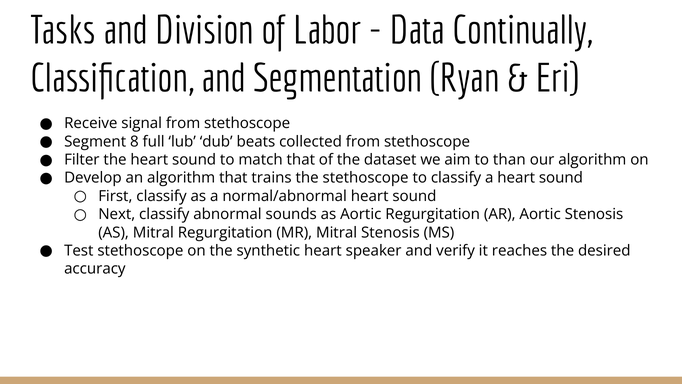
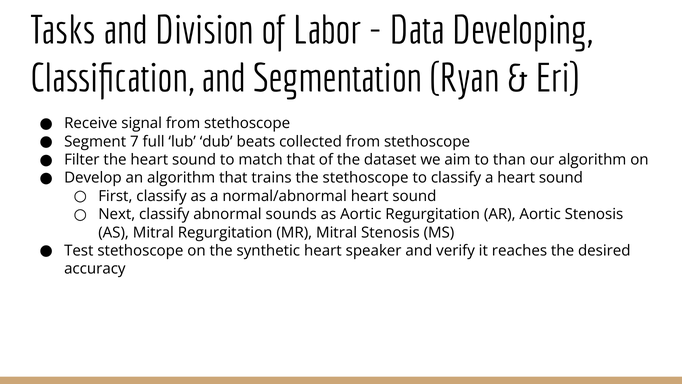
Continually: Continually -> Developing (523, 31)
8: 8 -> 7 (134, 141)
